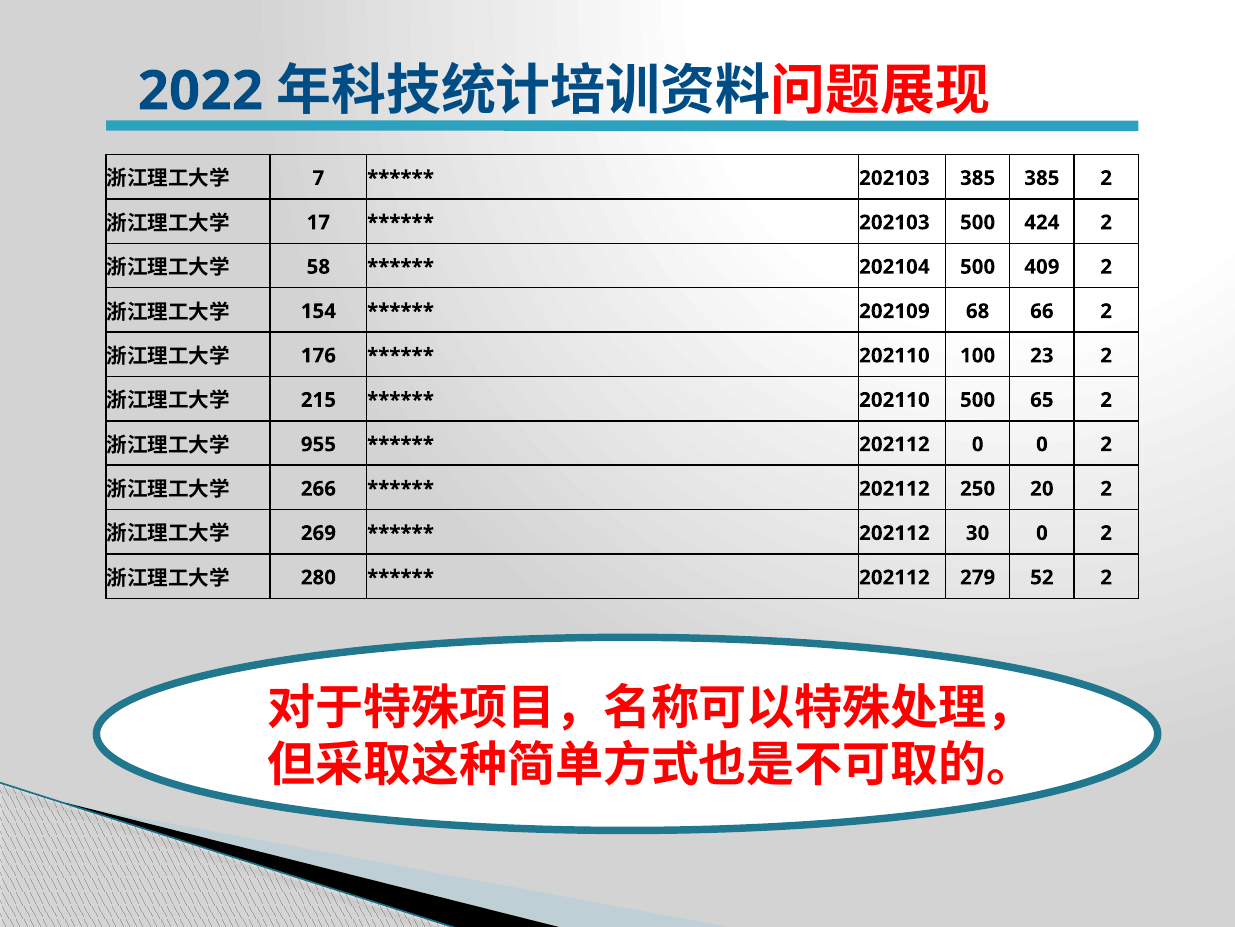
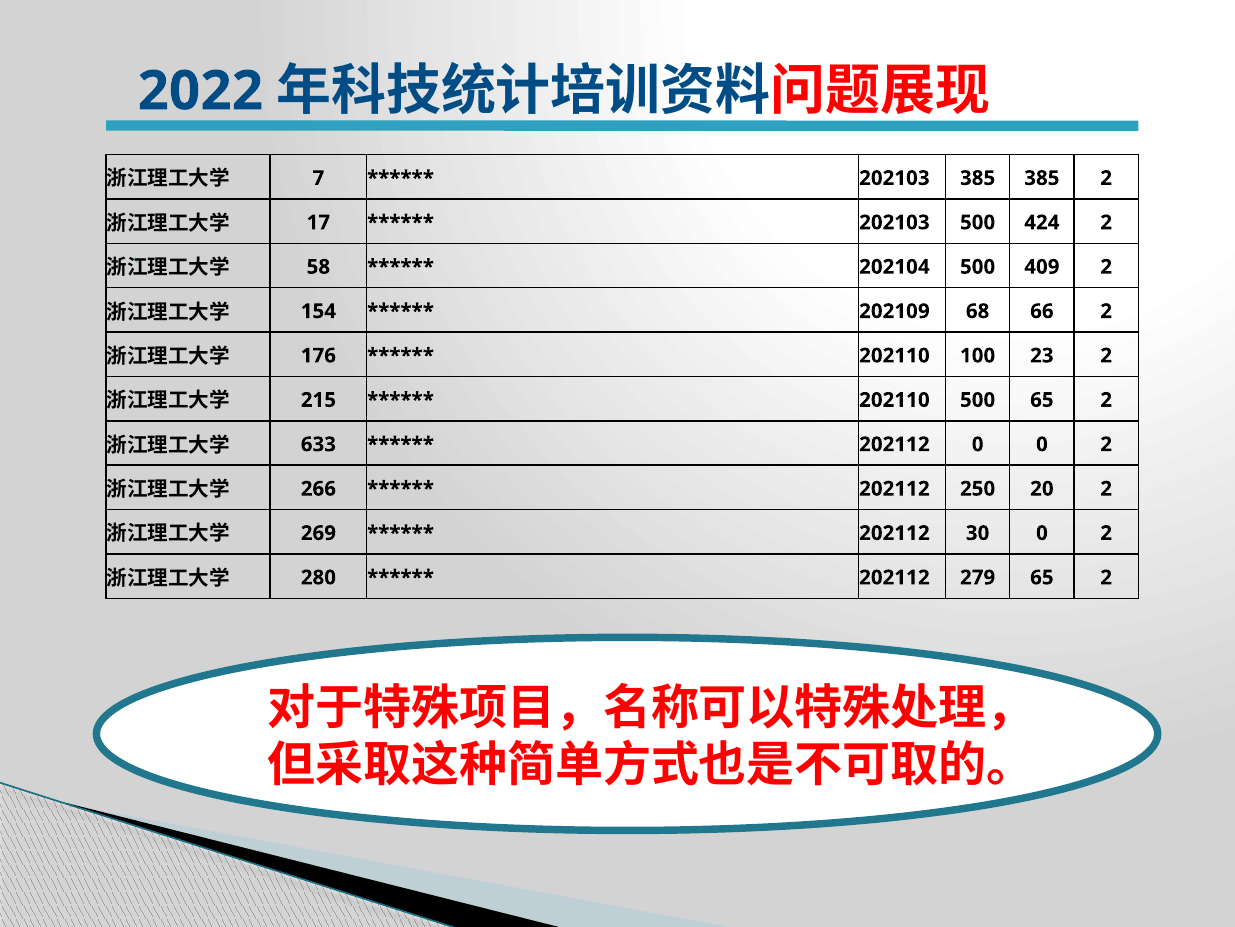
955: 955 -> 633 (318, 444)
279 52: 52 -> 65 (1042, 577)
